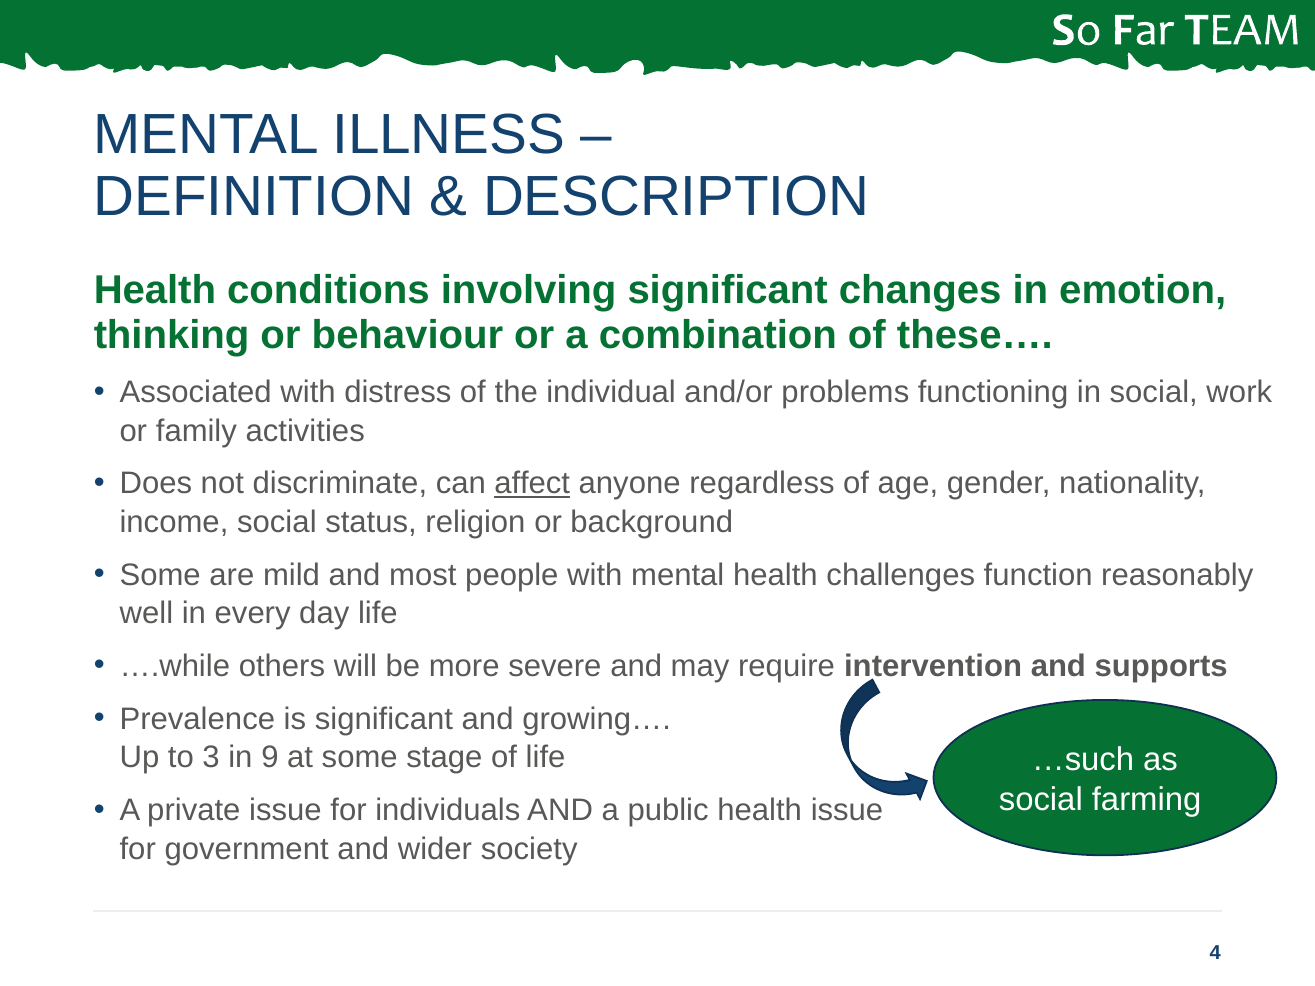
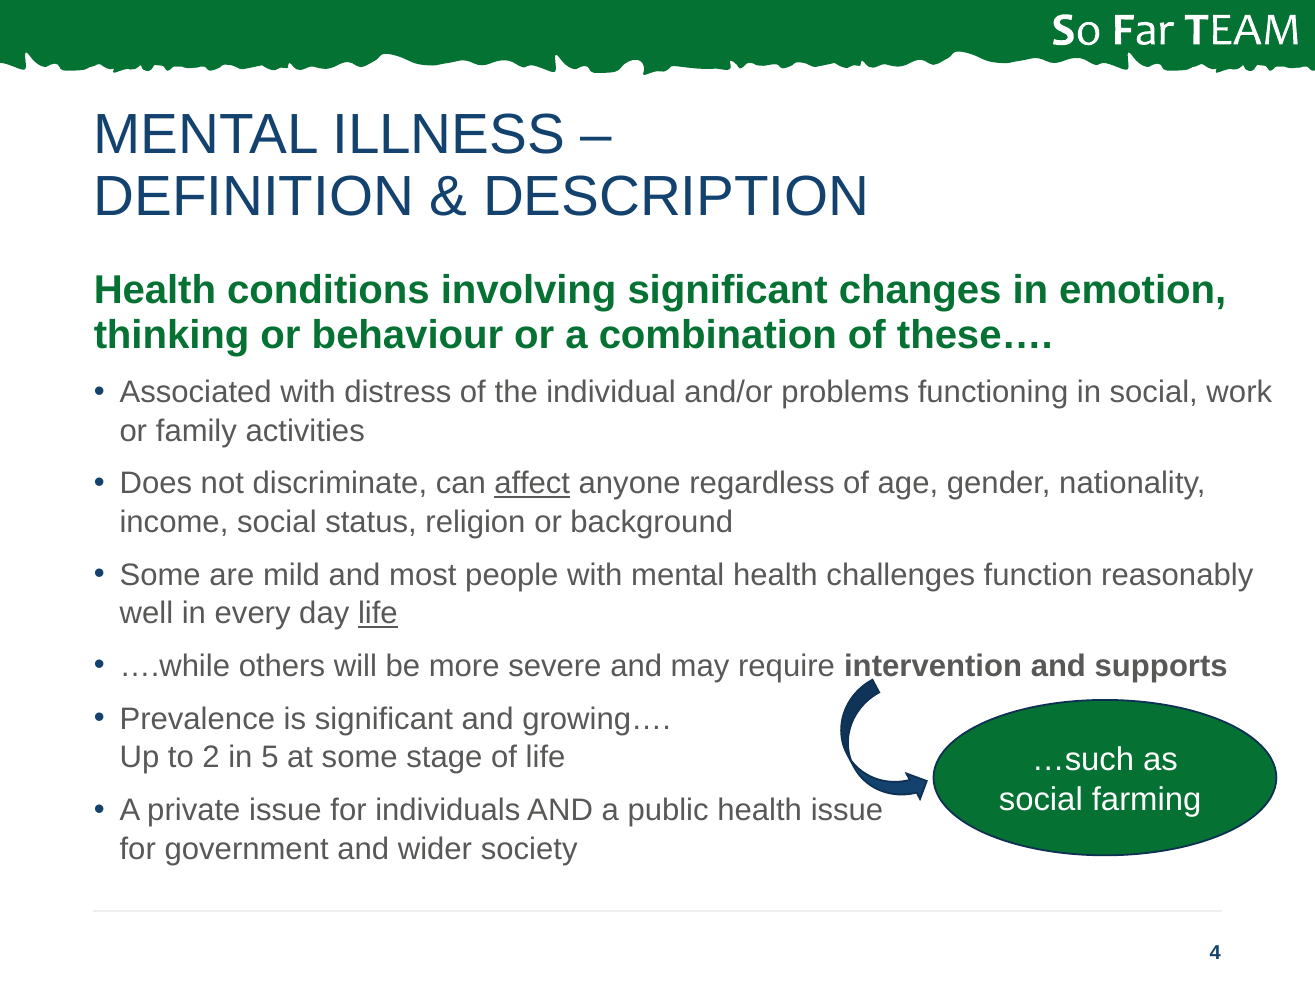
life underline: none -> present (378, 614)
3: 3 -> 2 (211, 758)
9: 9 -> 5 (270, 758)
